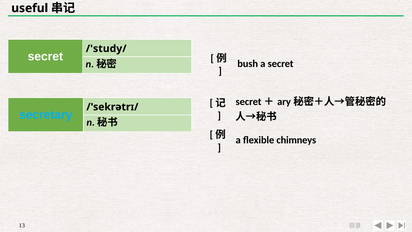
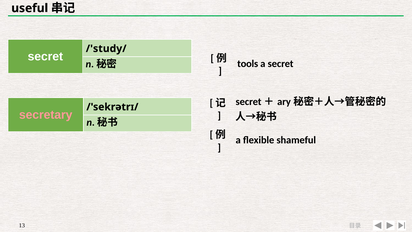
bush: bush -> tools (248, 64)
secretary colour: light blue -> pink (46, 115)
chimneys: chimneys -> shameful (296, 140)
